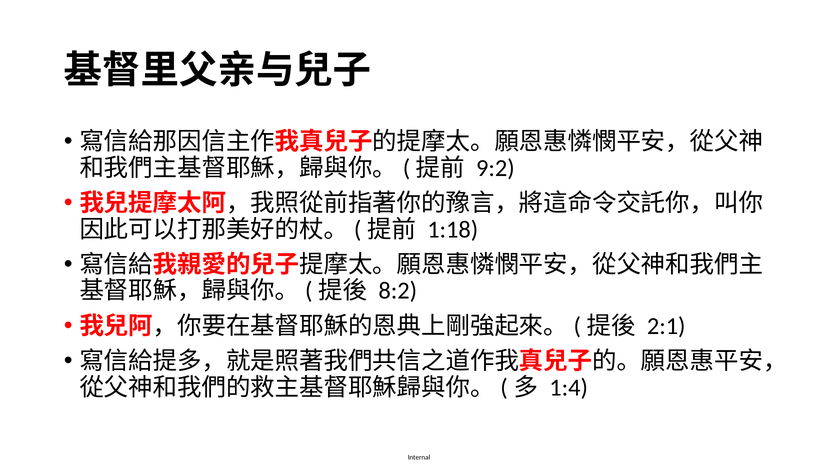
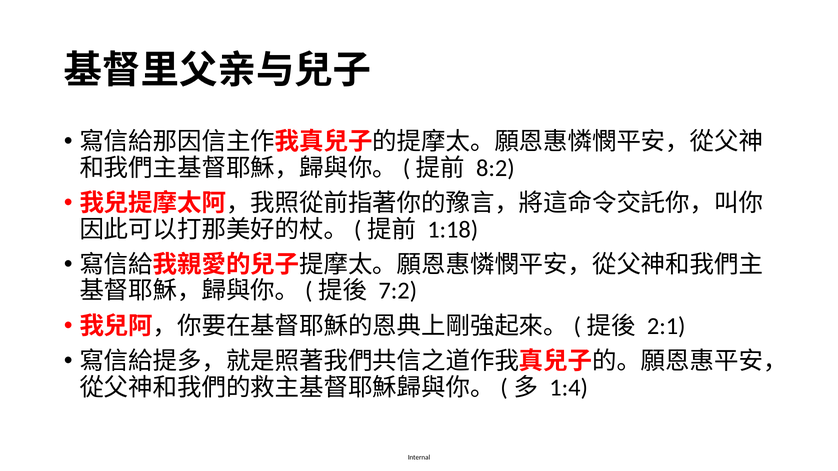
9:2: 9:2 -> 8:2 (495, 168)
8:2: 8:2 -> 7:2 (398, 291)
